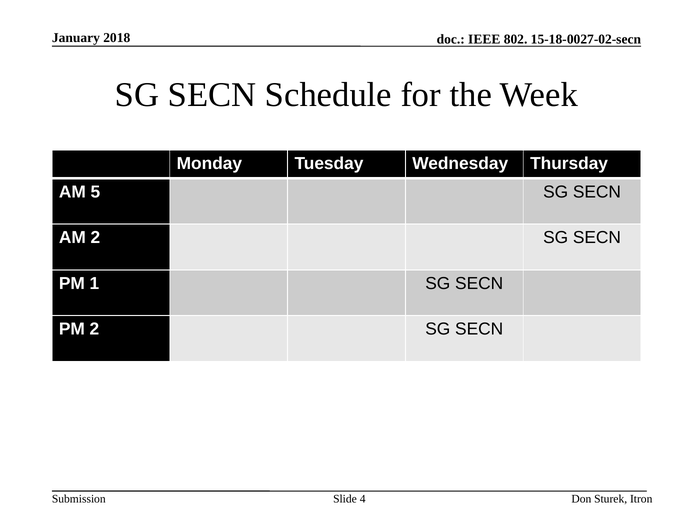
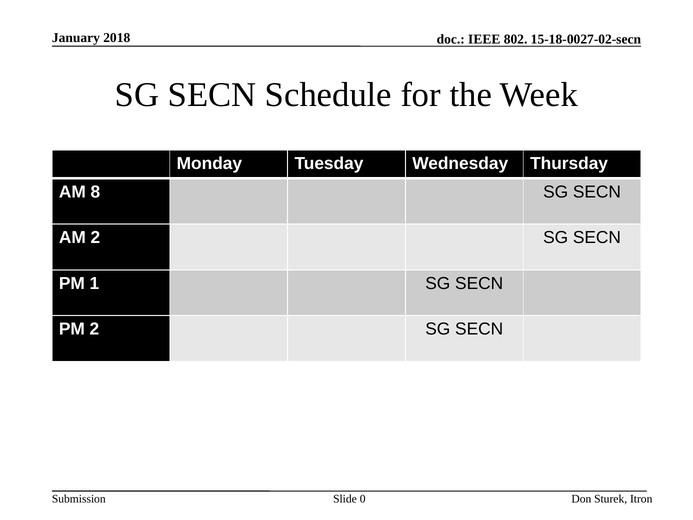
5: 5 -> 8 (95, 192)
4: 4 -> 0 (363, 498)
